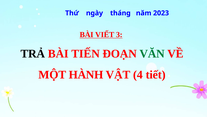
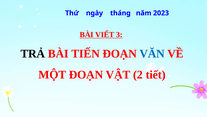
VĂN colour: green -> blue (152, 53)
MỘT HÀNH: HÀNH -> ĐOẠN (86, 74)
4: 4 -> 2 (138, 74)
